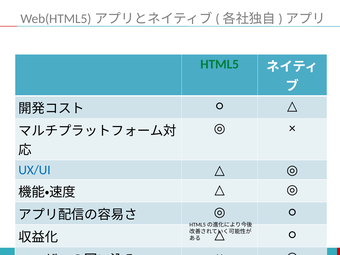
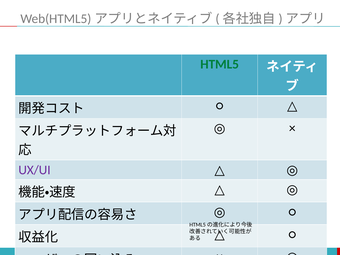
UX/UI colour: blue -> purple (35, 170)
